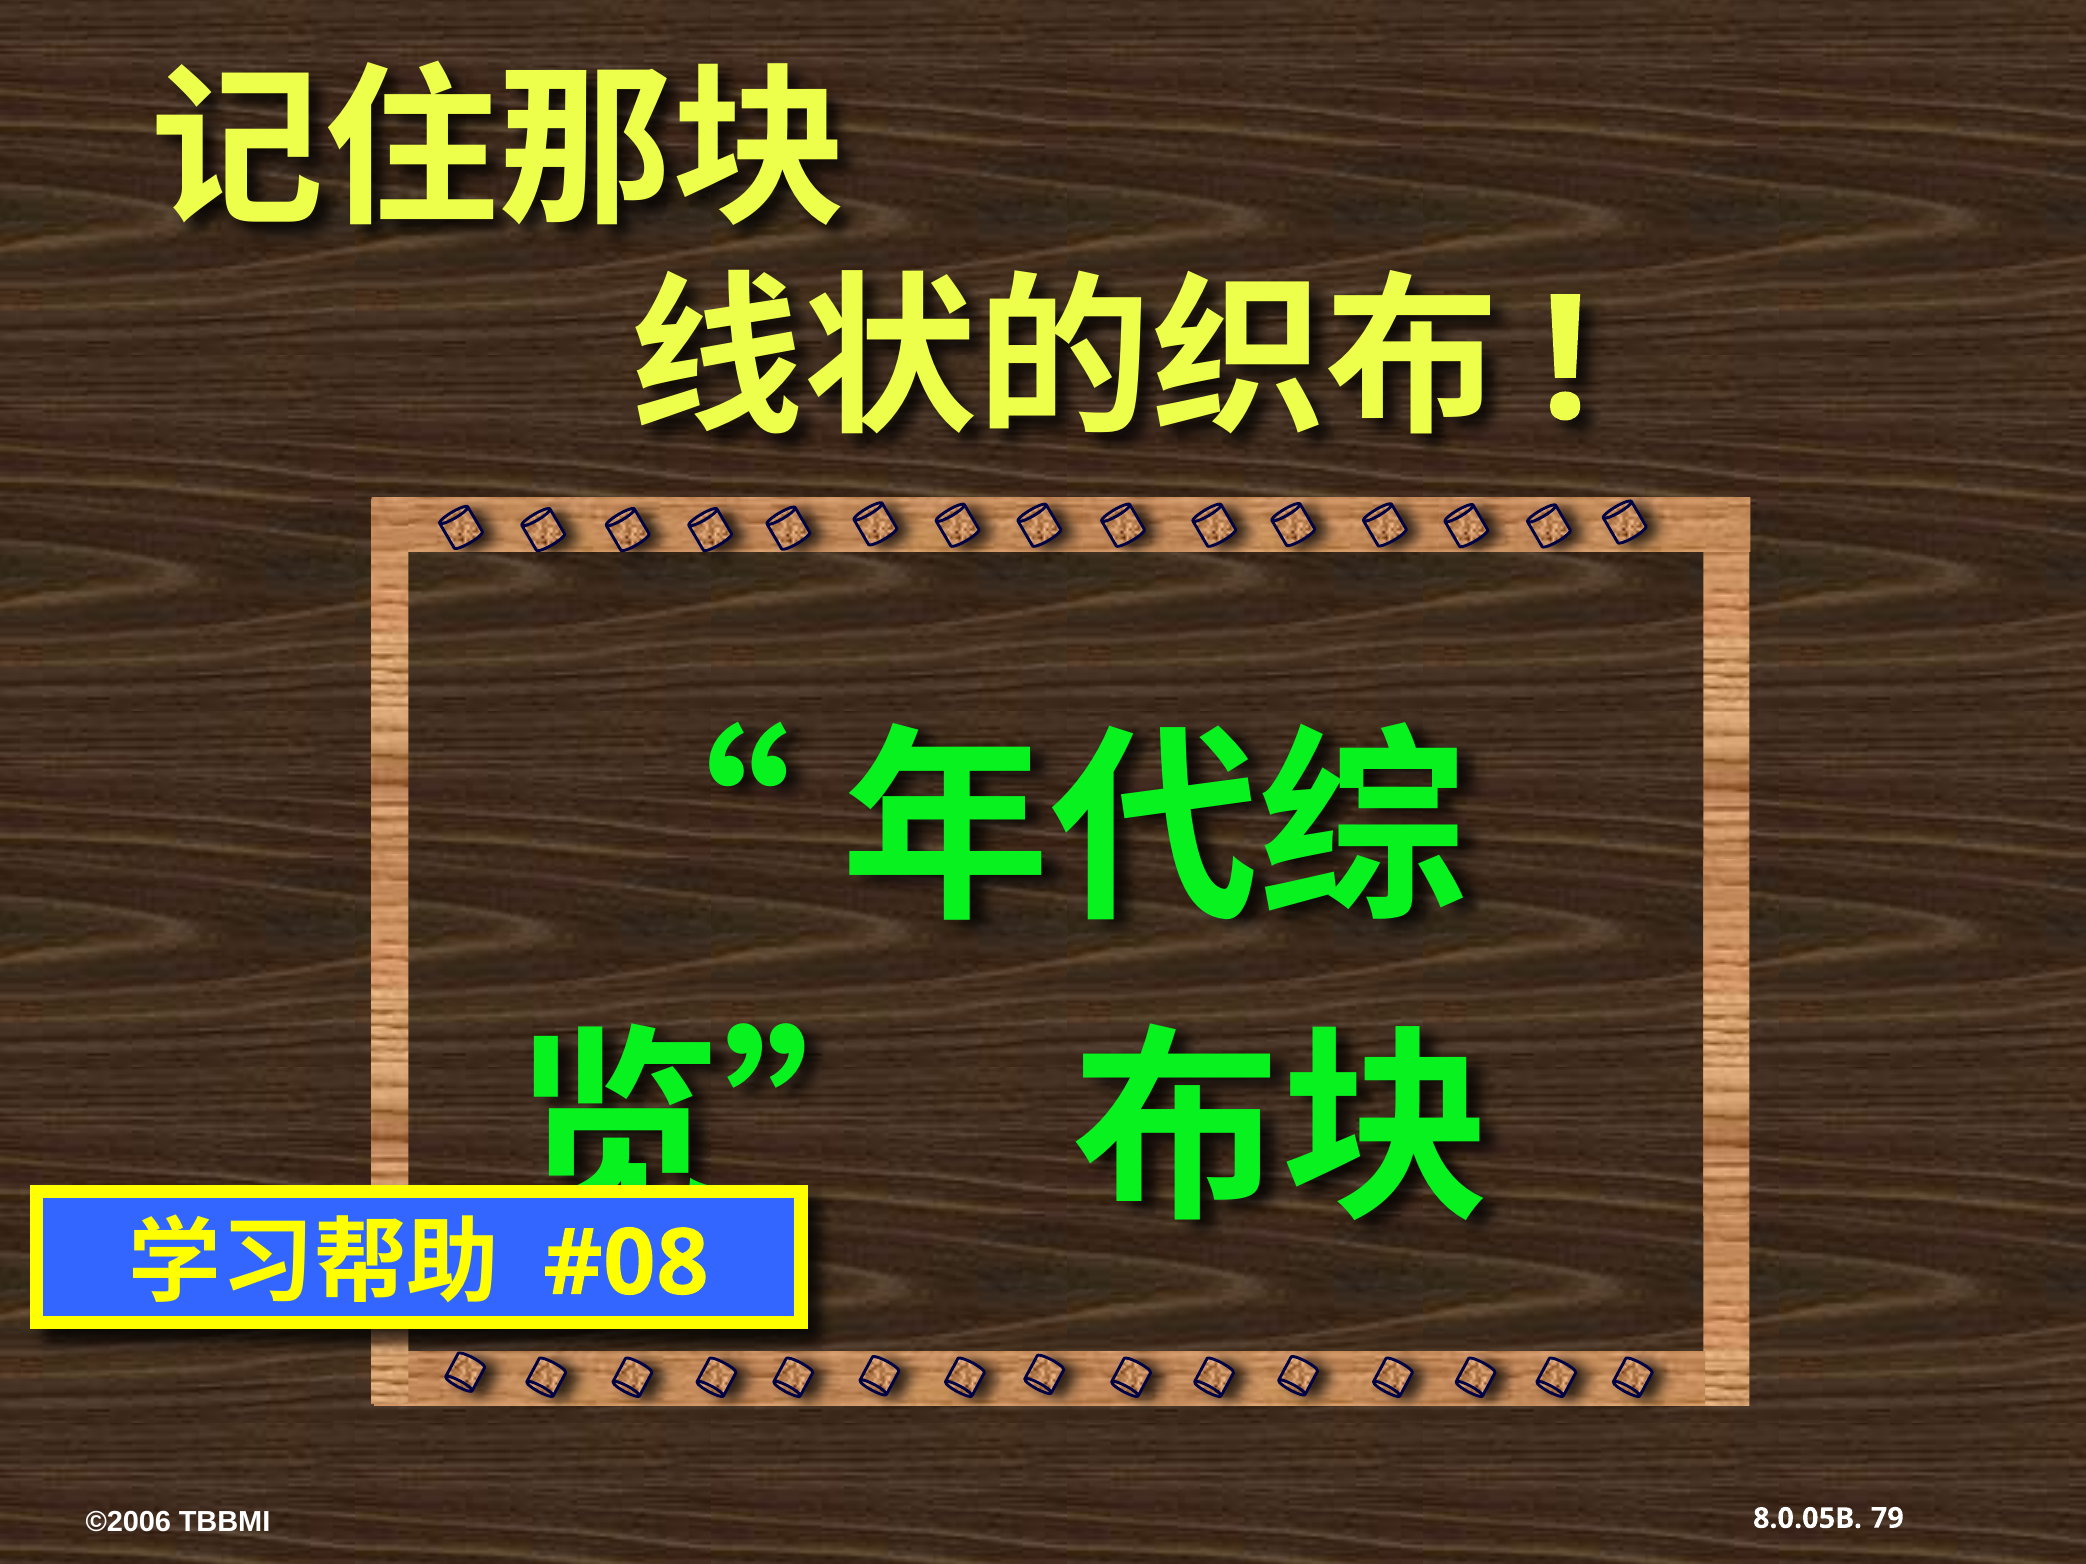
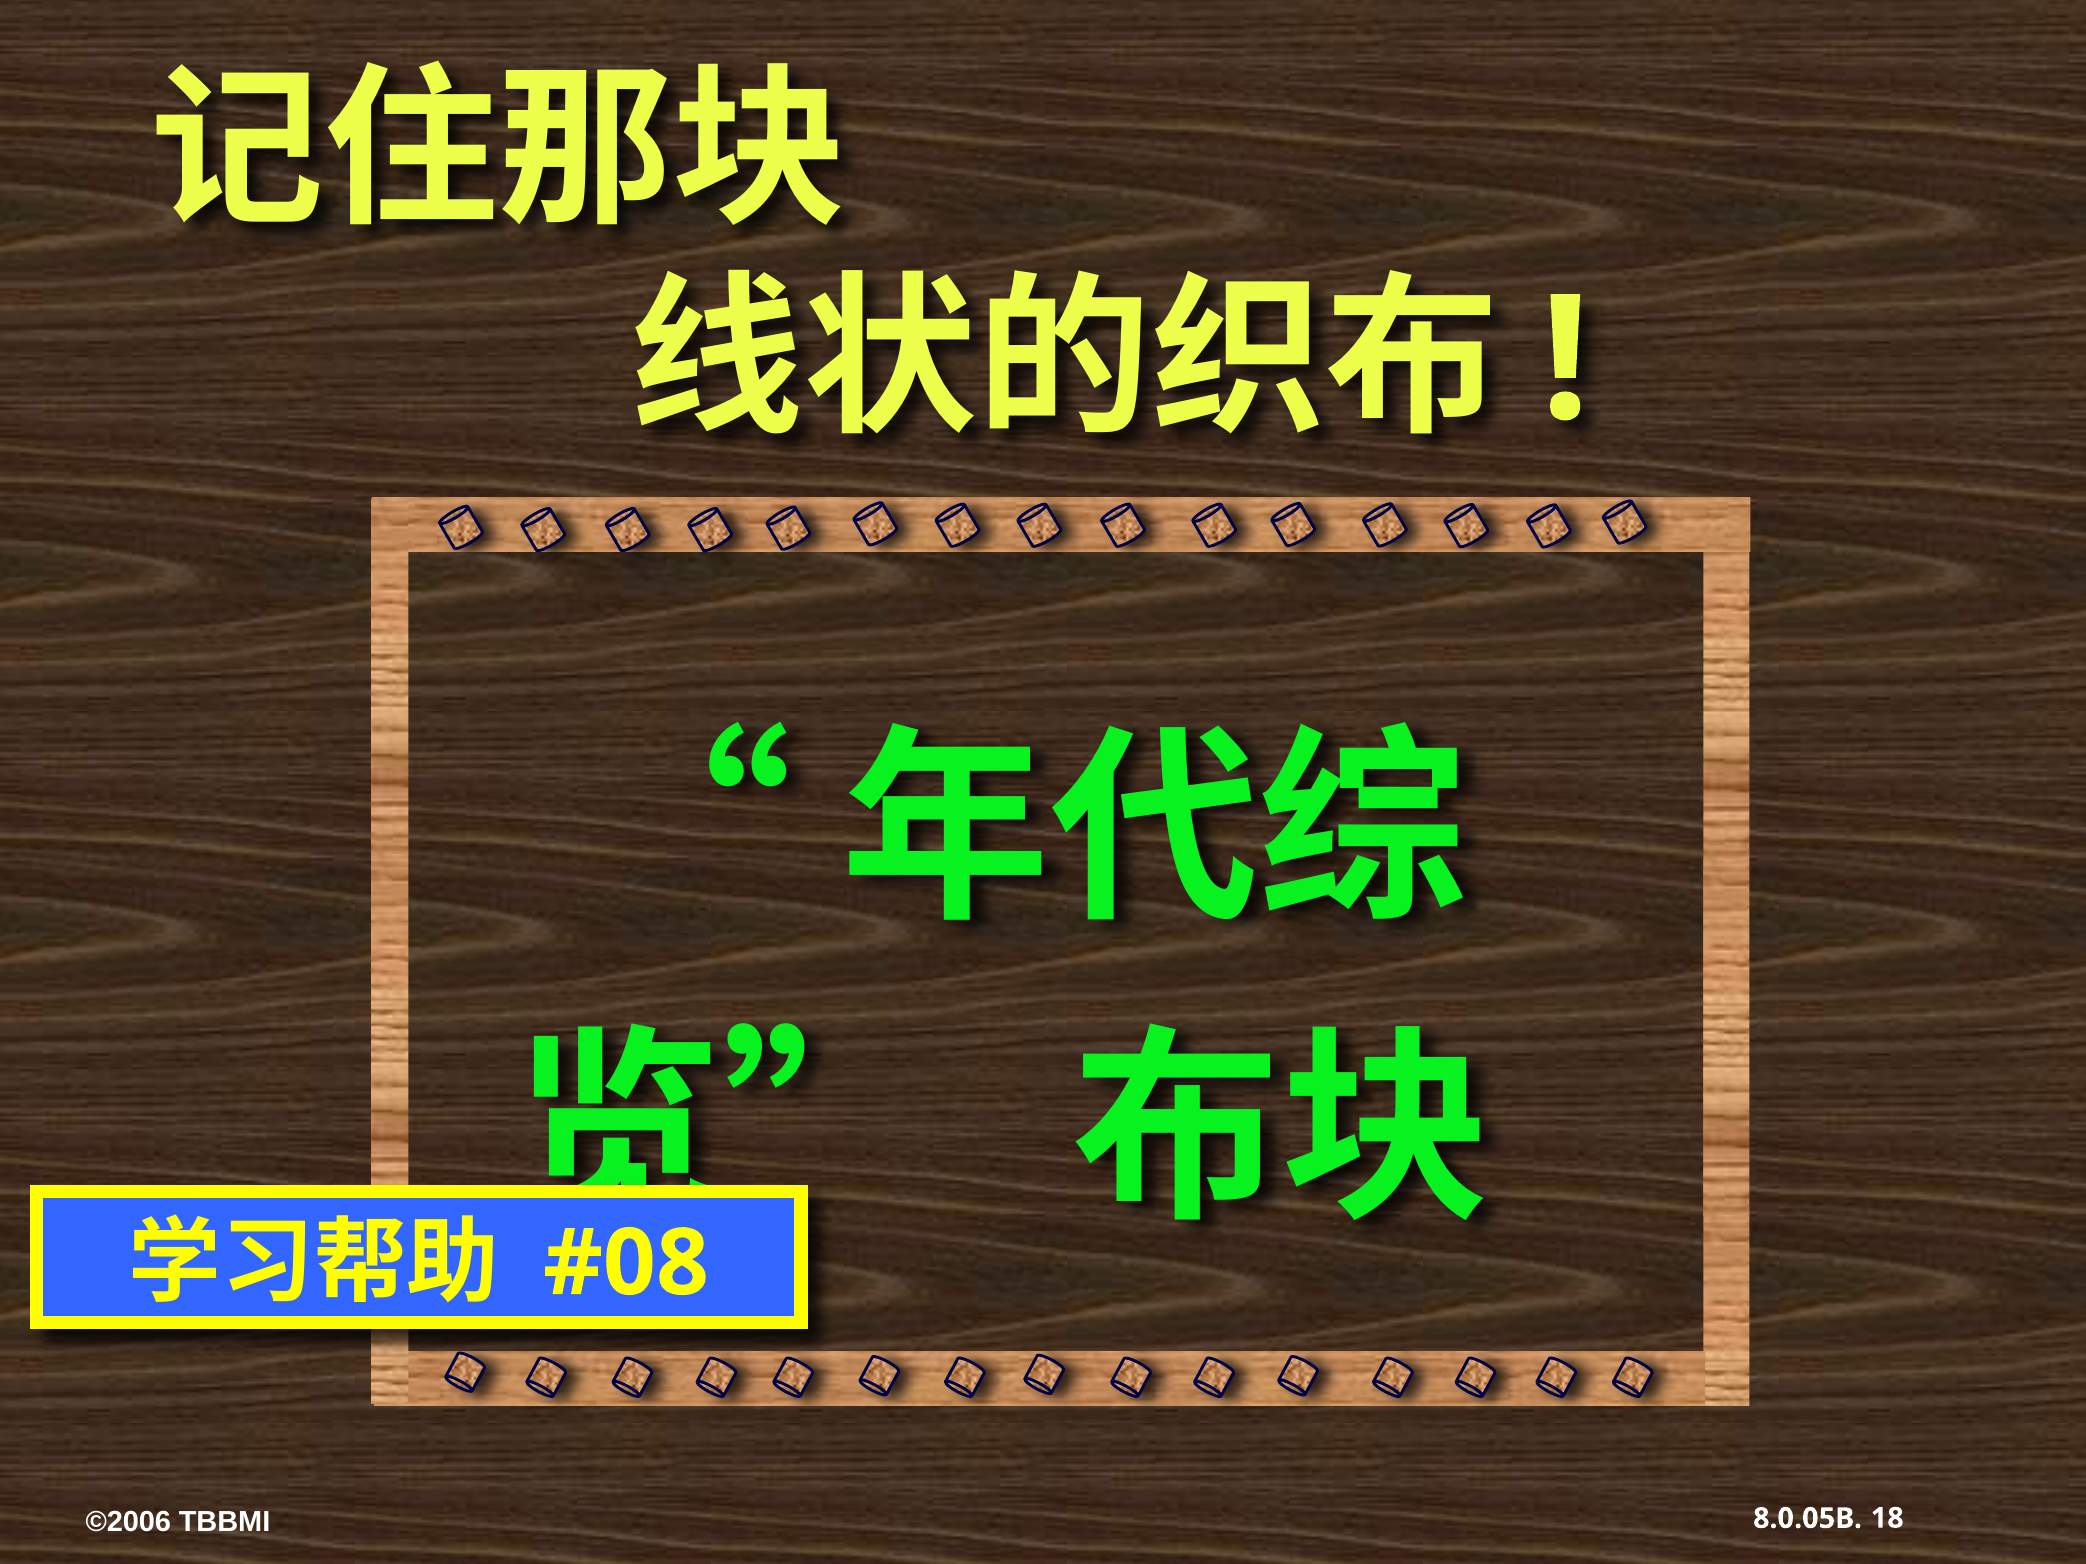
79: 79 -> 18 (1887, 1519)
